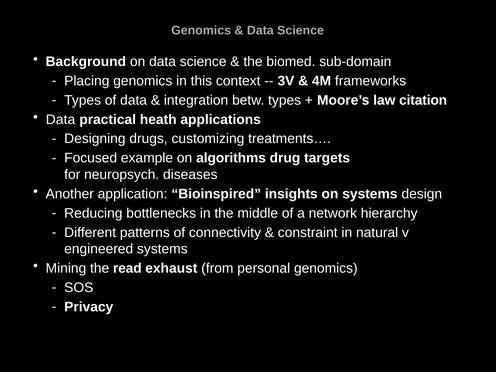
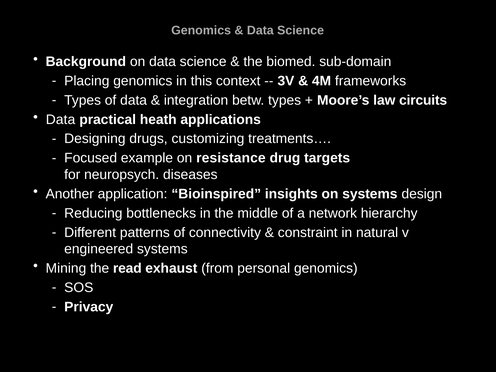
citation: citation -> circuits (423, 100)
algorithms: algorithms -> resistance (231, 158)
